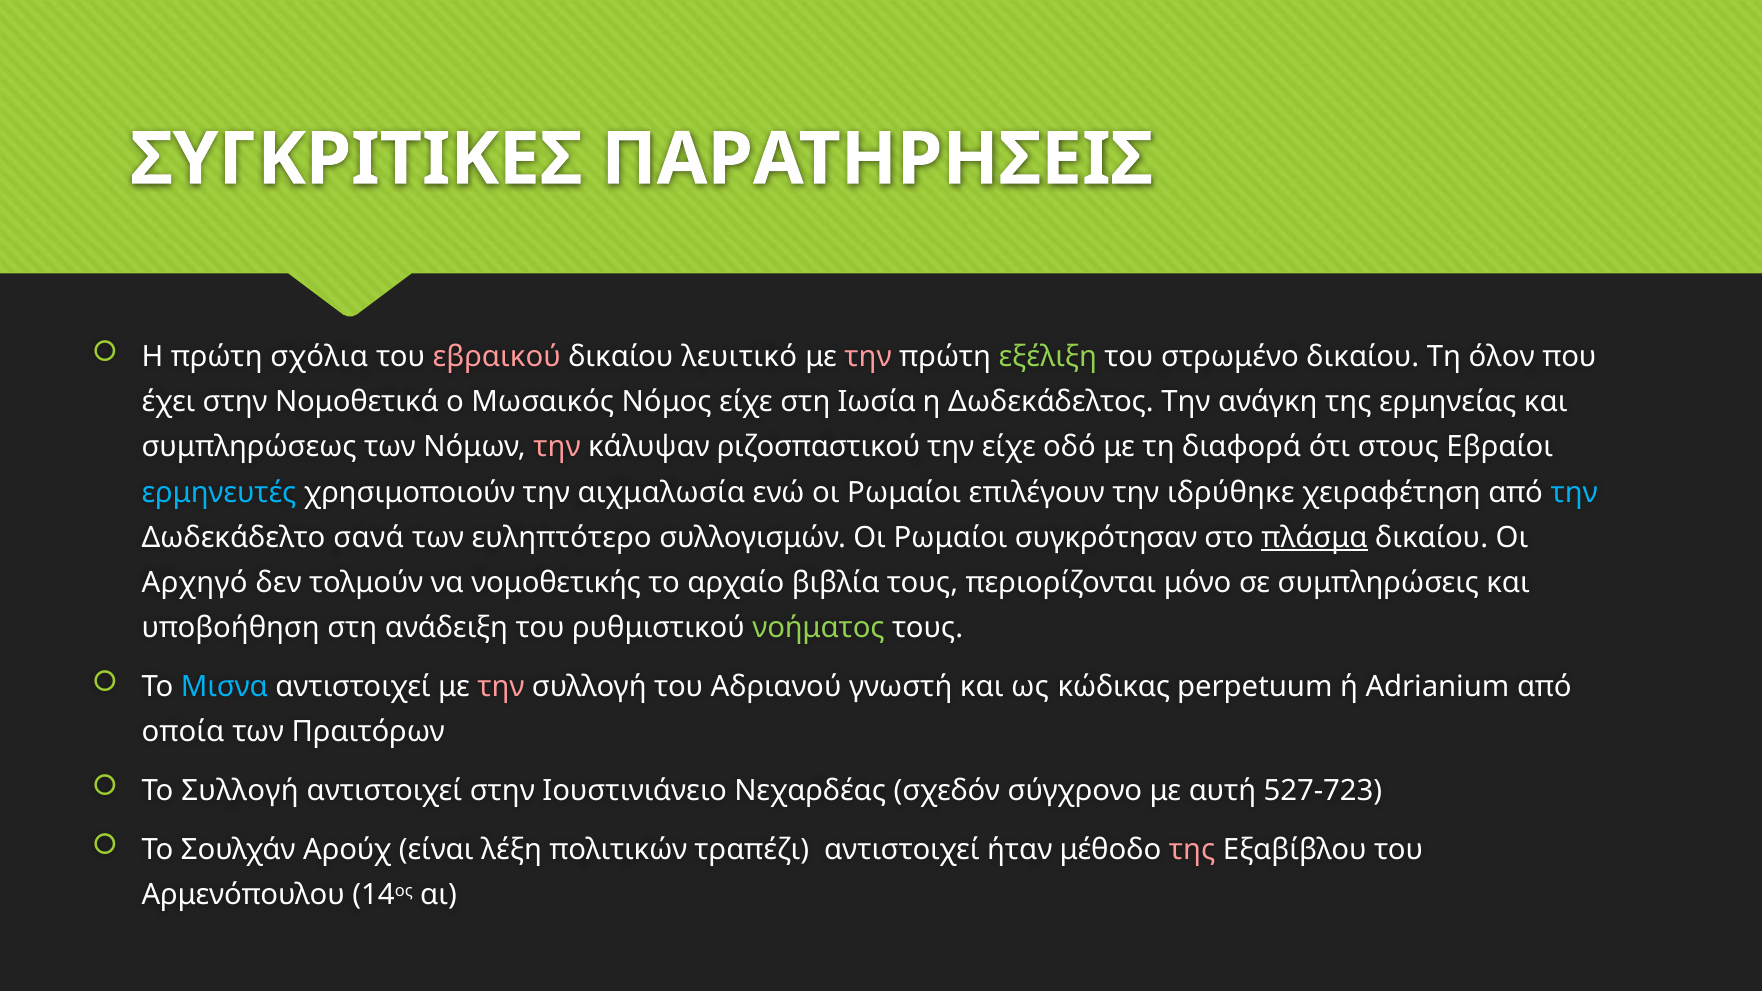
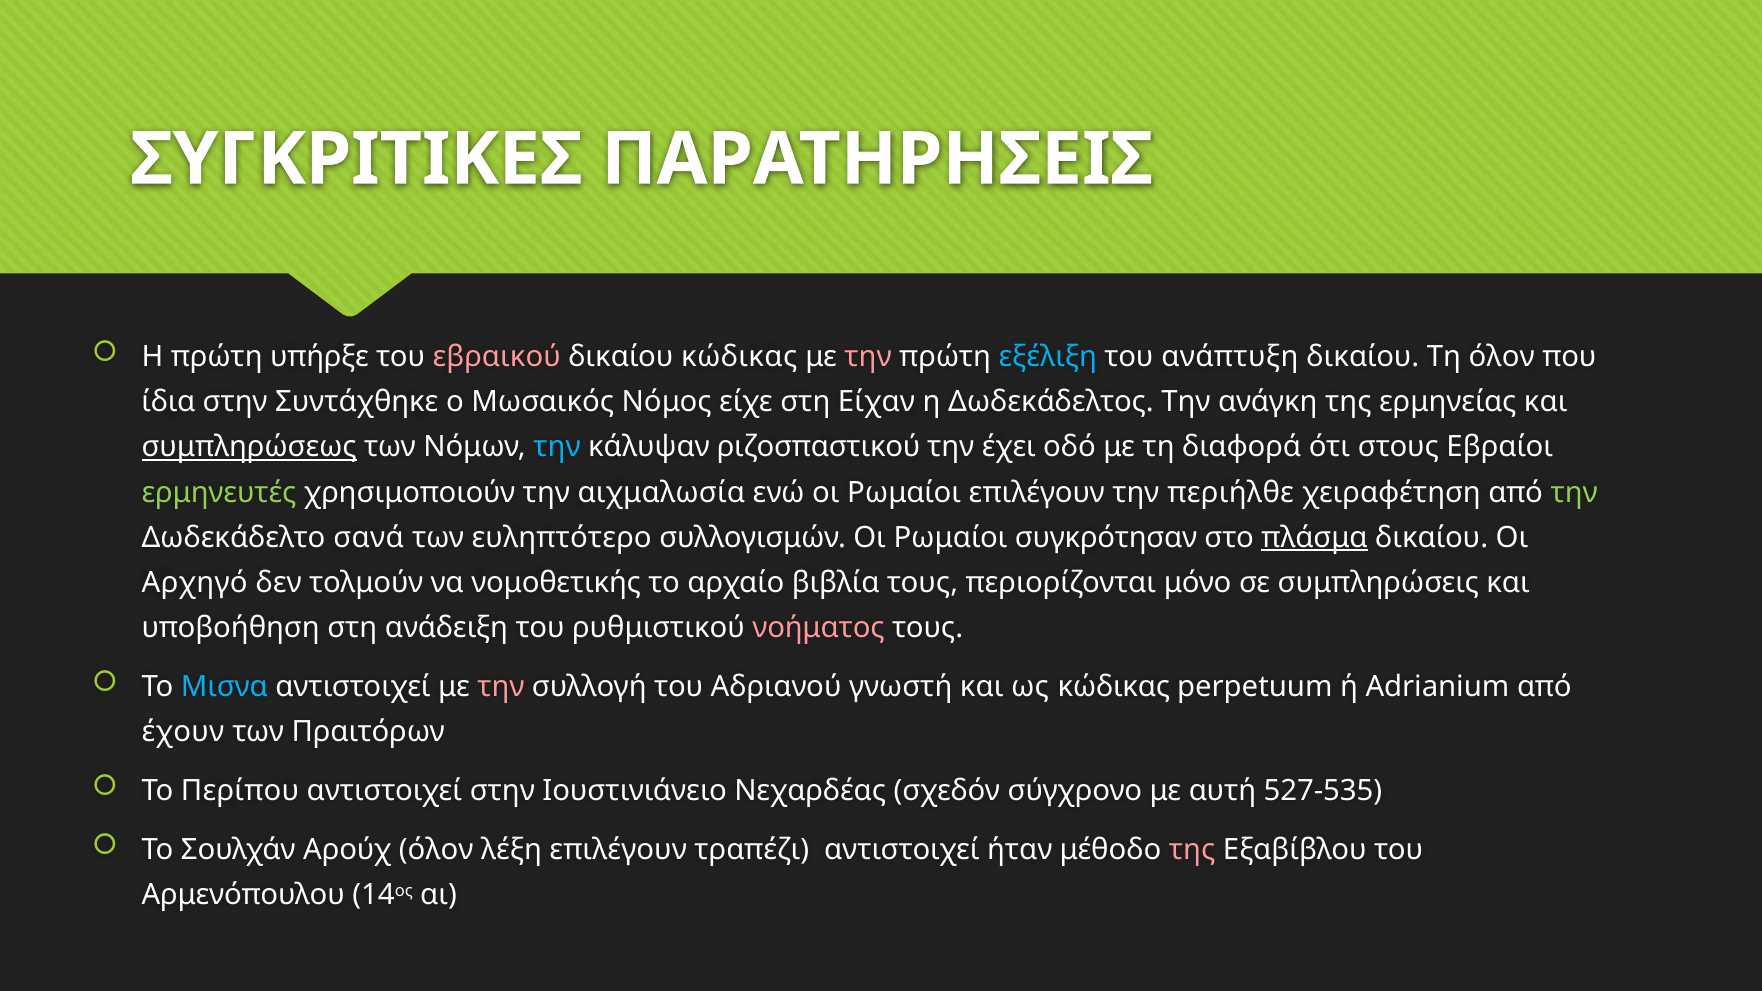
σχόλια: σχόλια -> υπήρξε (320, 357)
δικαίου λευιτικό: λευιτικό -> κώδικας (739, 357)
εξέλιξη colour: light green -> light blue (1048, 357)
στρωμένο: στρωμένο -> ανάπτυξη (1230, 357)
έχει: έχει -> ίδια (168, 402)
Νομοθετικά: Νομοθετικά -> Συντάχθηκε (357, 402)
Ιωσία: Ιωσία -> Είχαν (877, 402)
συμπληρώσεως underline: none -> present (249, 447)
την colour: pink -> light blue (557, 447)
την είχε: είχε -> έχει (1009, 447)
ερμηνευτές colour: light blue -> light green (219, 492)
ιδρύθηκε: ιδρύθηκε -> περιήλθε (1231, 492)
την colour: light blue -> light green (1574, 492)
νοήματος colour: light green -> pink (819, 628)
οποία: οποία -> έχουν (183, 732)
Το Συλλογή: Συλλογή -> Περίπου (240, 791)
527-723: 527-723 -> 527-535 (1323, 791)
Αρούχ είναι: είναι -> όλον (436, 850)
λέξη πολιτικών: πολιτικών -> επιλέγουν (618, 850)
